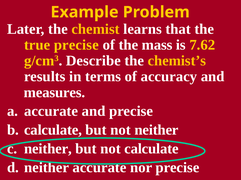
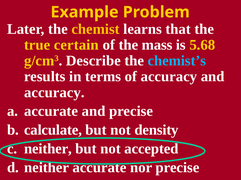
true precise: precise -> certain (76, 45)
7.62: 7.62 -> 5.68 (202, 45)
chemist’s colour: yellow -> light blue (177, 61)
measures: measures -> accuracy (54, 93)
not neither: neither -> density (156, 130)
not calculate: calculate -> accepted (151, 149)
